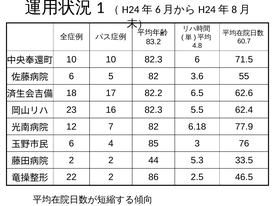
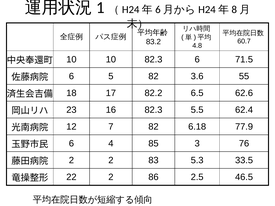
44: 44 -> 83 (153, 161)
